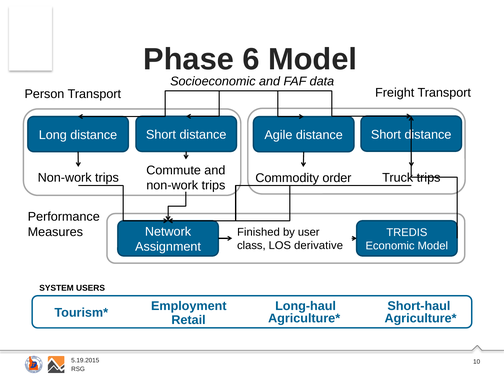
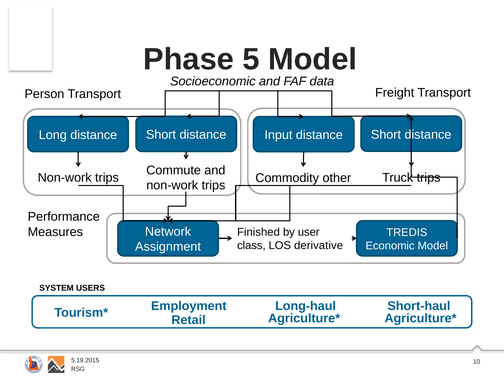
6: 6 -> 5 (251, 59)
Agile: Agile -> Input (278, 135)
order: order -> other (337, 178)
